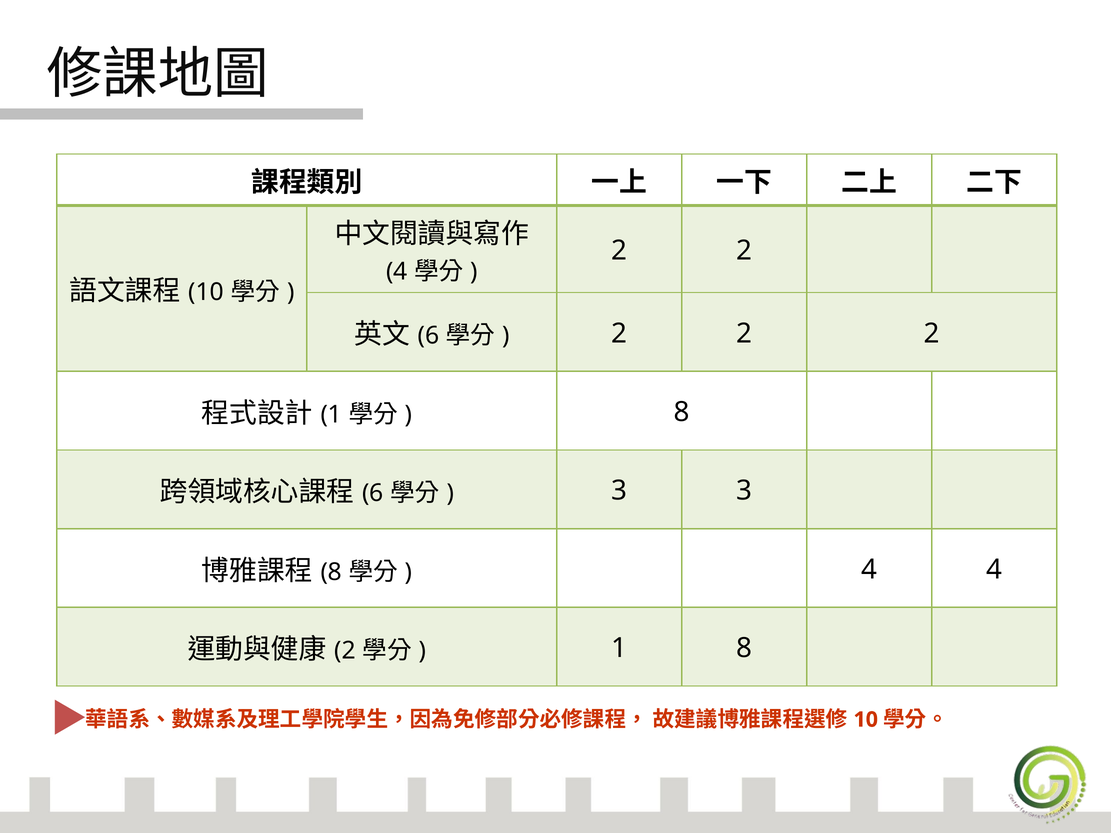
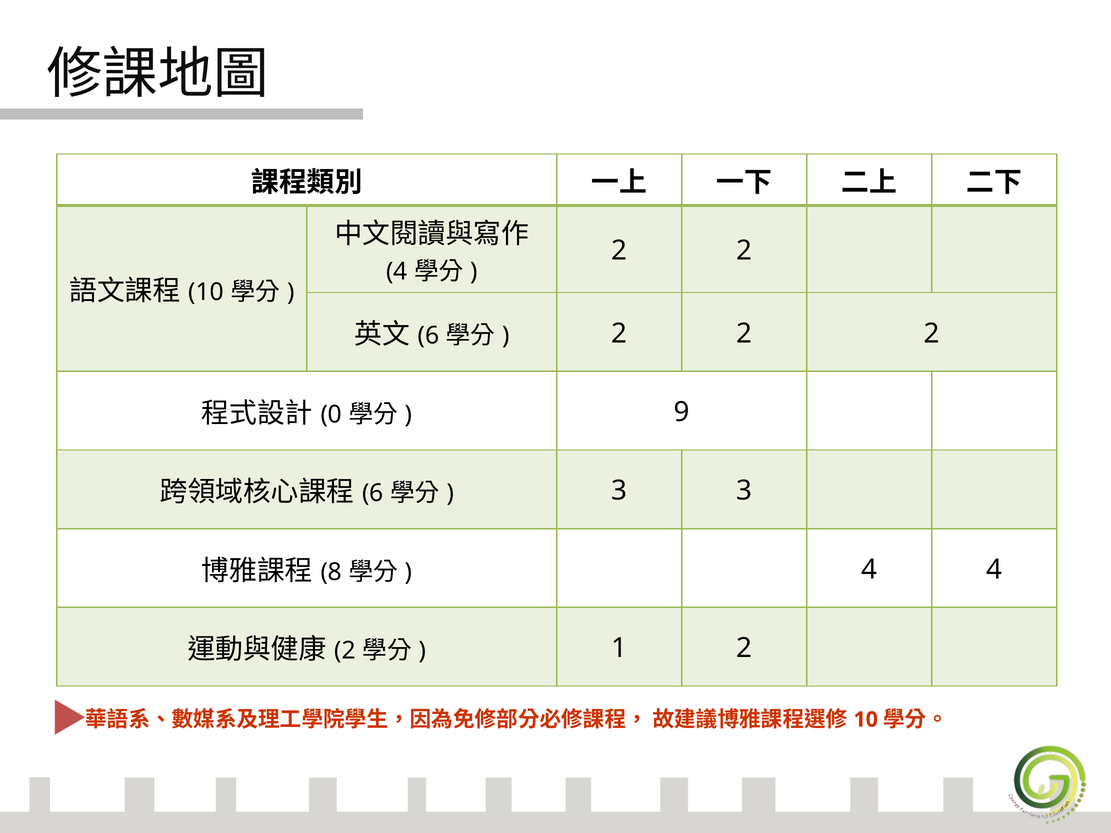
1: 1 -> 0 (331, 415)
8: 8 -> 9 (682, 412)
1 8: 8 -> 2 (744, 648)
